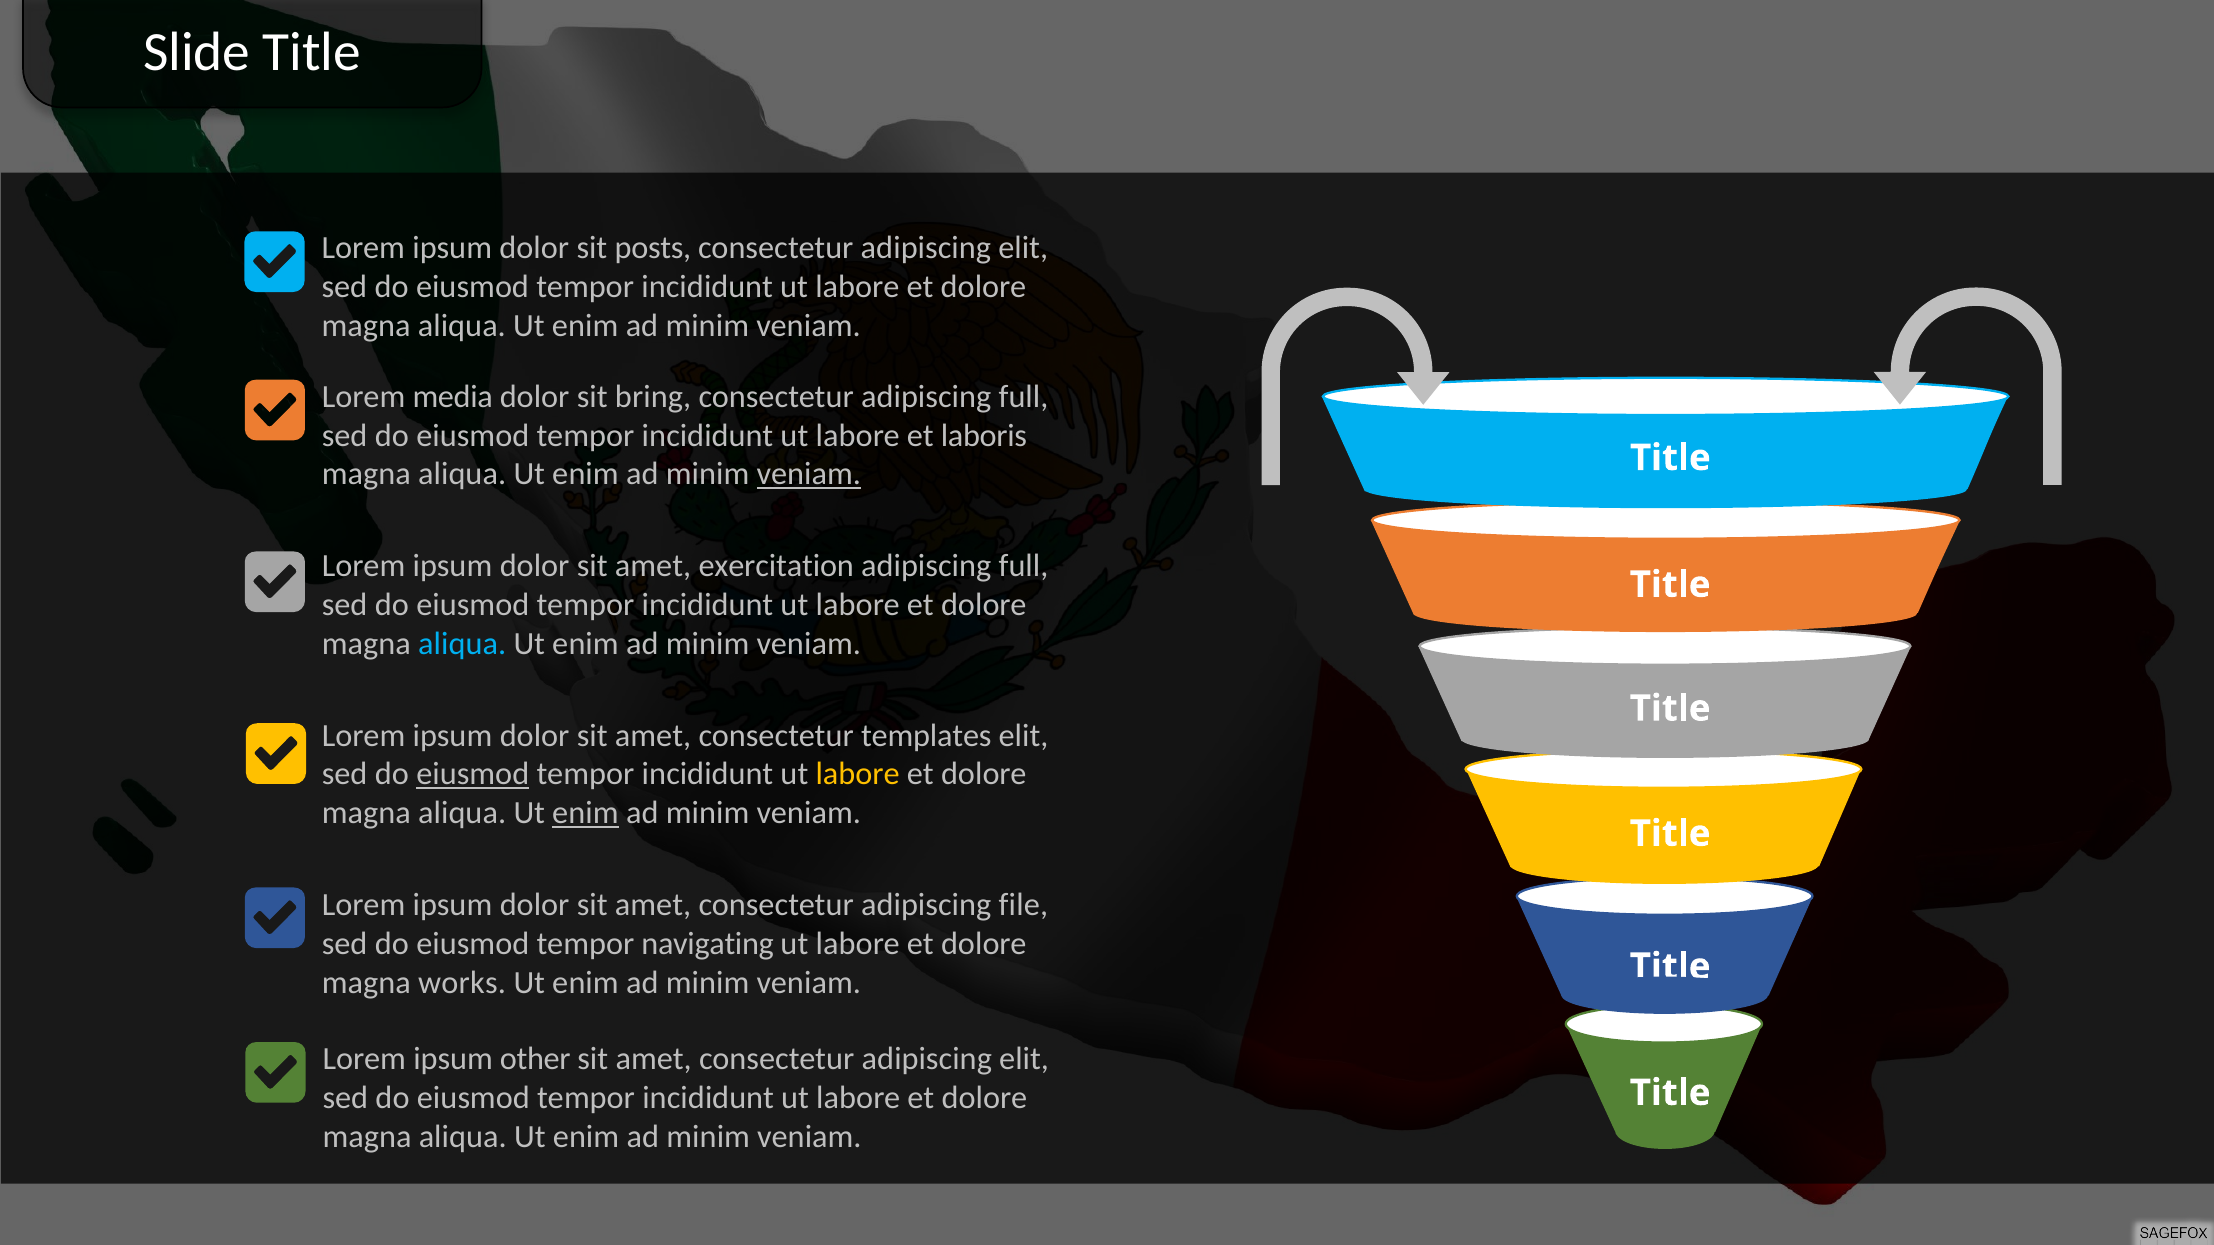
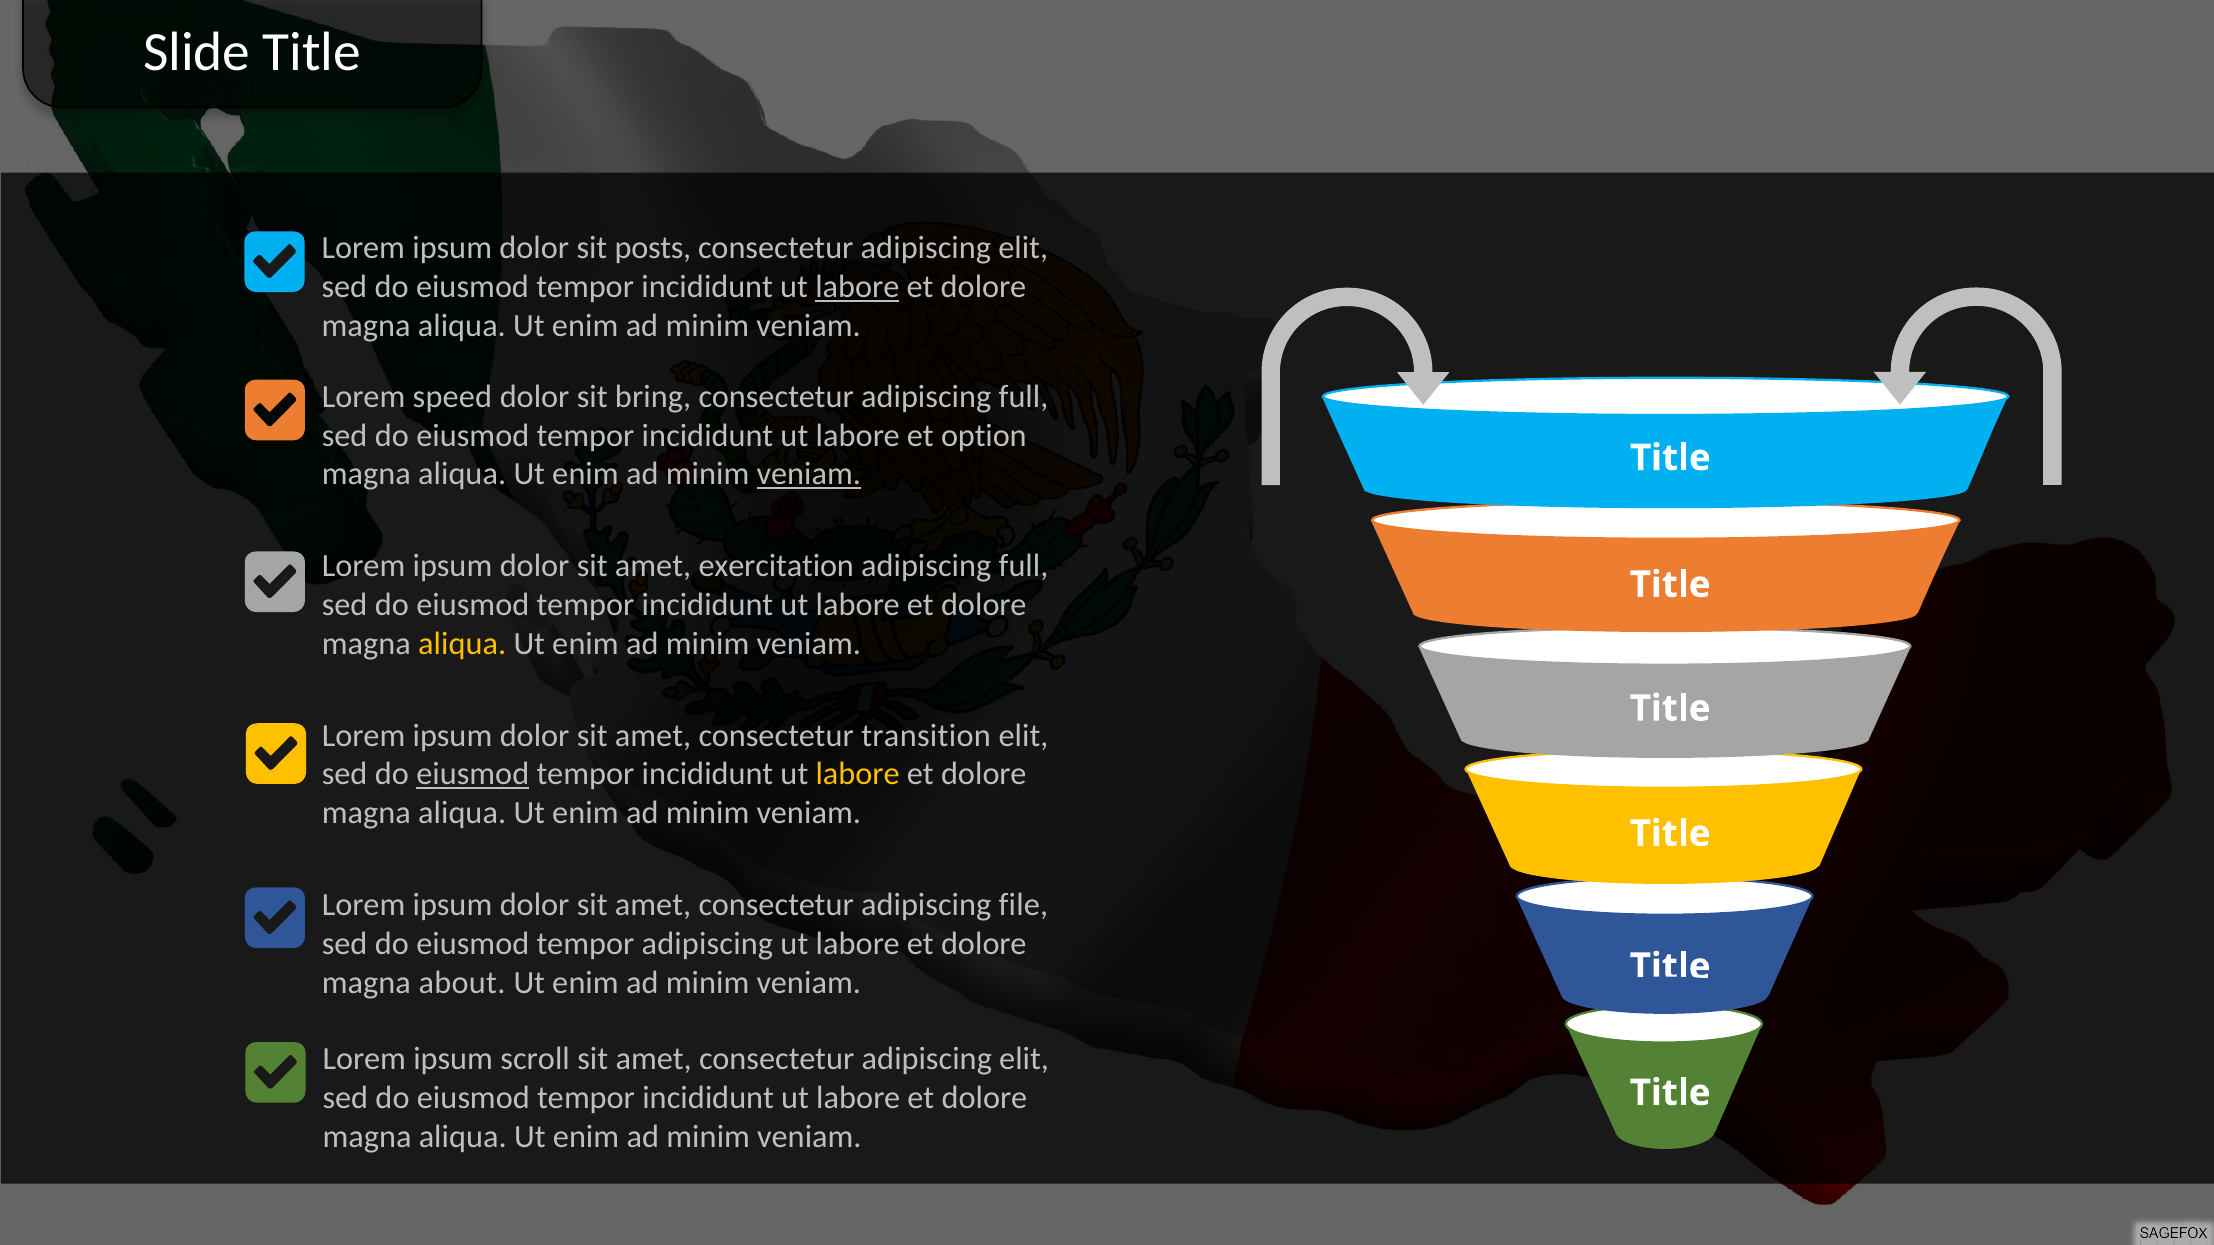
labore underline: none -> present (857, 287)
media: media -> speed (452, 397)
laboris: laboris -> option (984, 436)
aliqua colour: light blue -> yellow (462, 644)
templates: templates -> transition (926, 736)
enim underline: present -> none (585, 813)
tempor navigating: navigating -> adipiscing (707, 944)
works: works -> about (462, 983)
other: other -> scroll (535, 1059)
